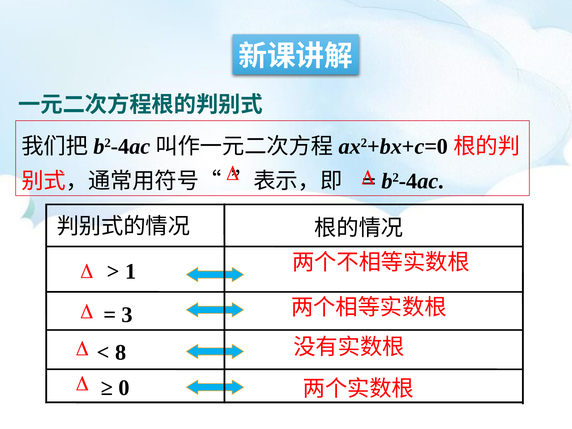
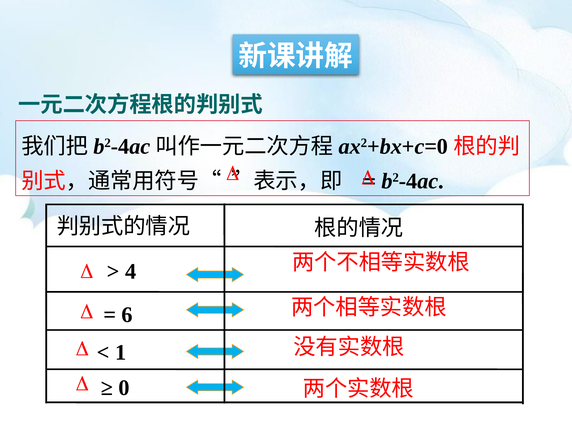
1: 1 -> 4 (131, 272)
3: 3 -> 6 (127, 315)
8: 8 -> 1 (121, 353)
